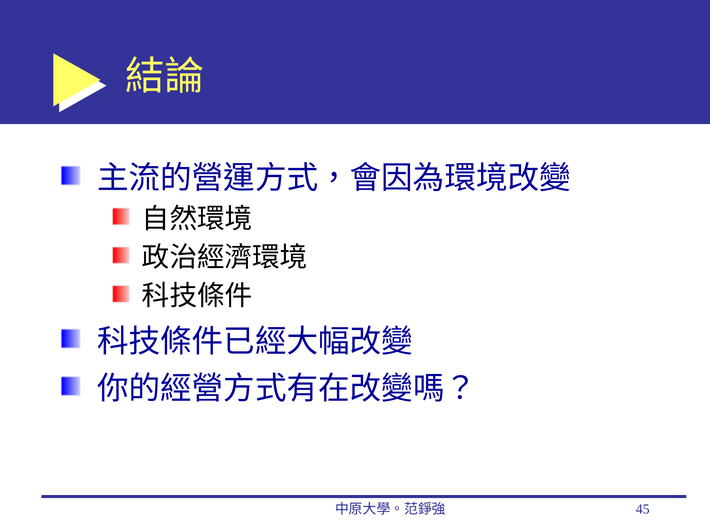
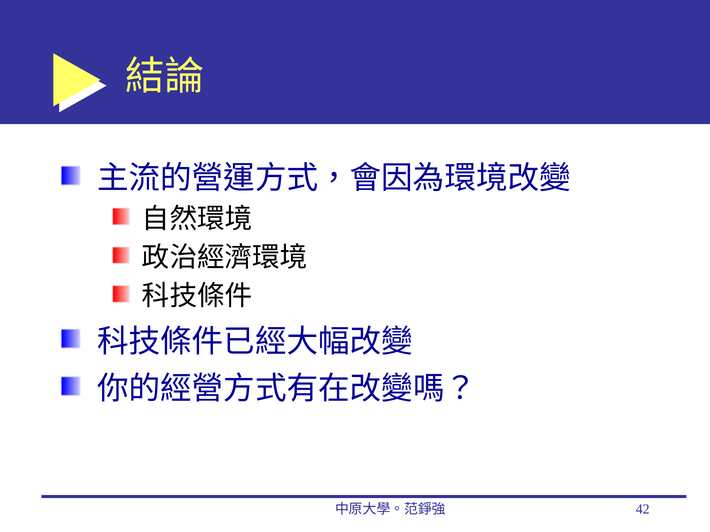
45: 45 -> 42 (643, 510)
